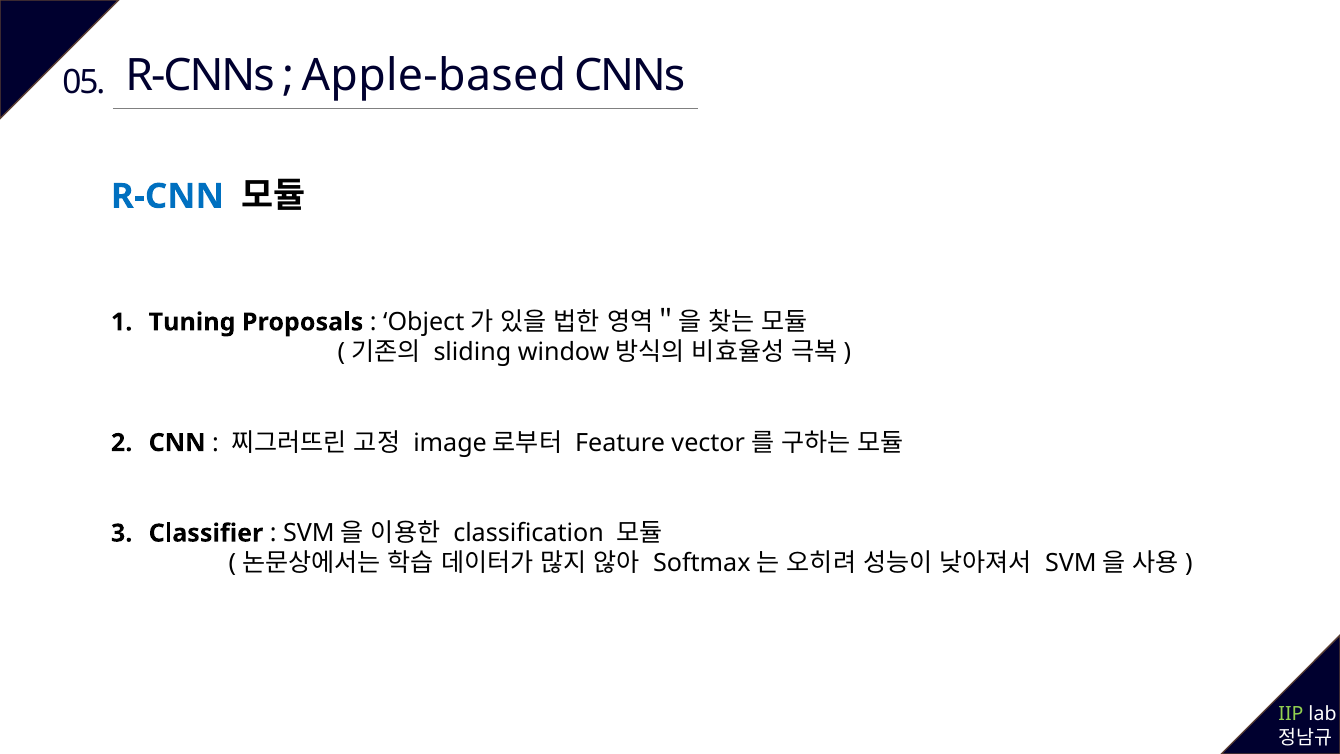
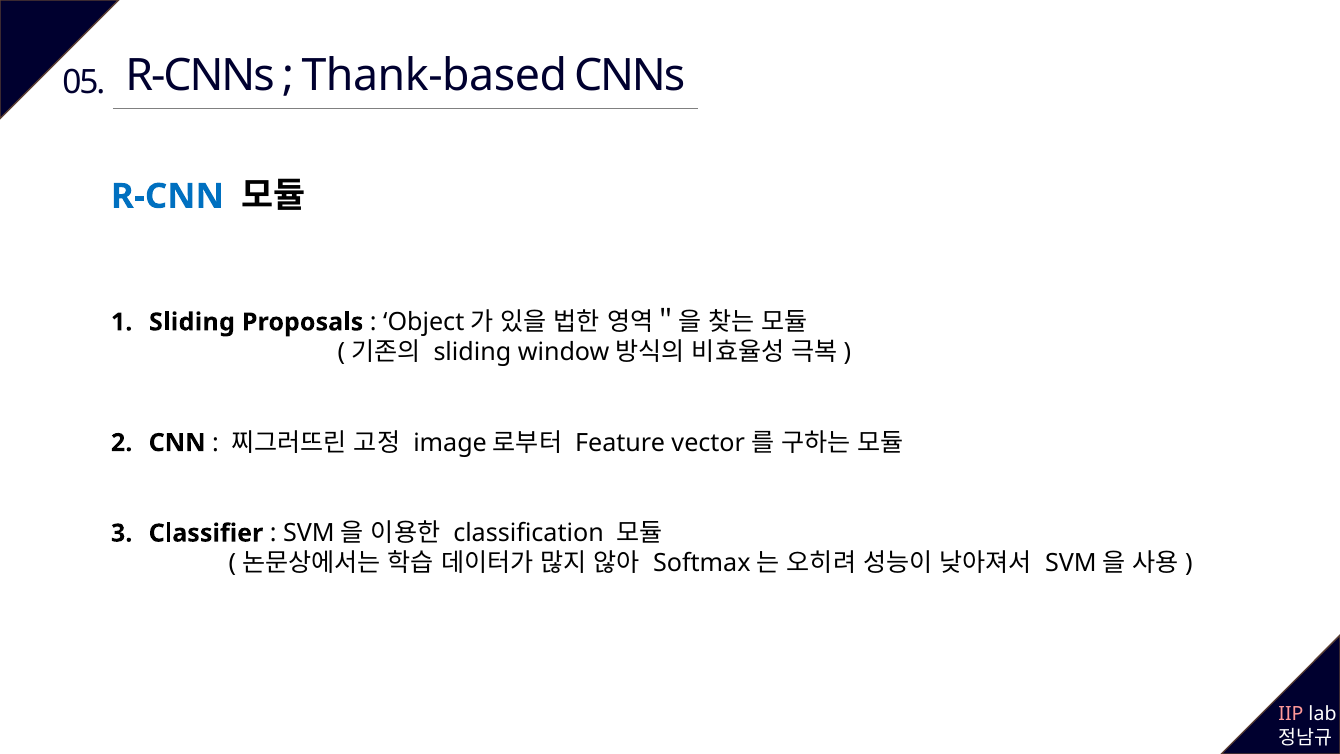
Apple-based: Apple-based -> Thank-based (434, 76)
Tuning: Tuning -> Sliding (192, 322)
IIP colour: light green -> pink (1291, 714)
